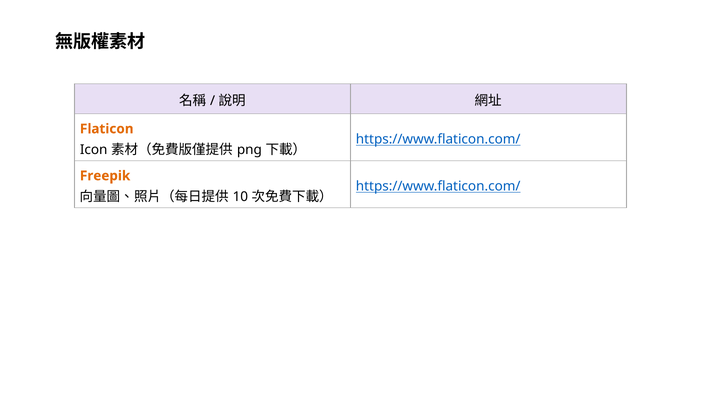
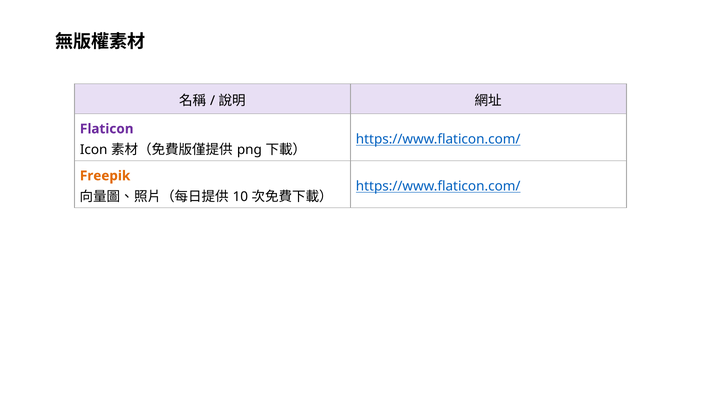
Flaticon colour: orange -> purple (107, 129)
